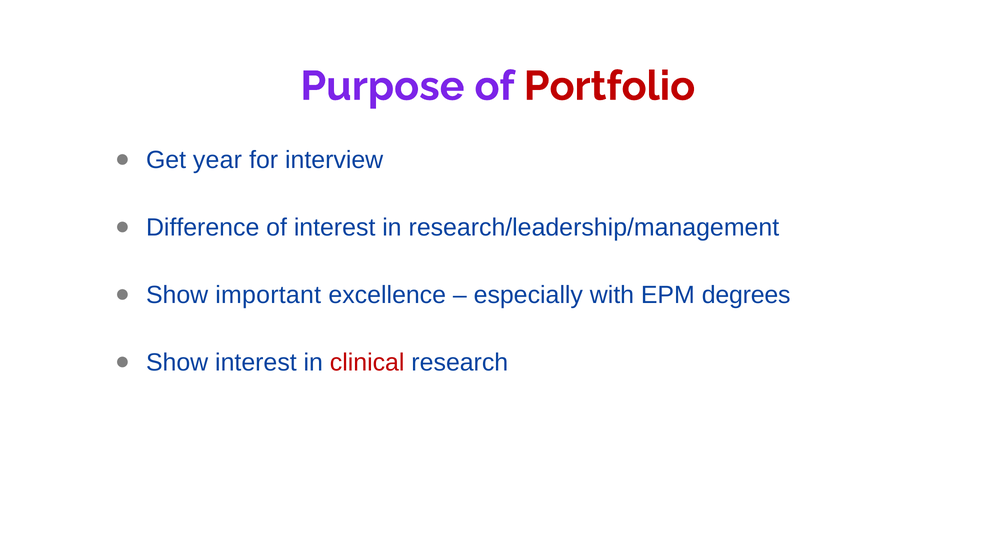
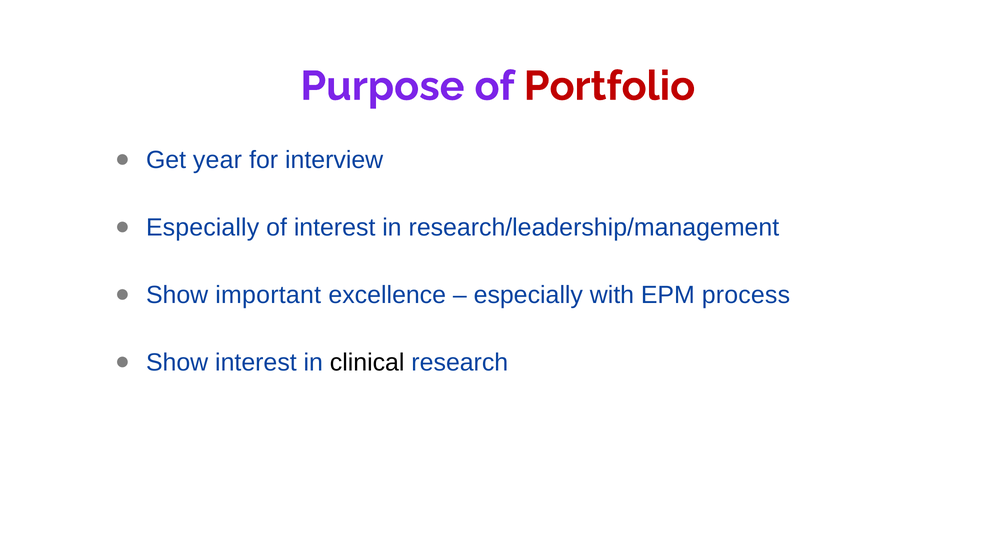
Difference: Difference -> Especially (203, 227)
degrees: degrees -> process (746, 295)
clinical colour: red -> black (367, 363)
